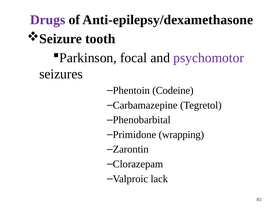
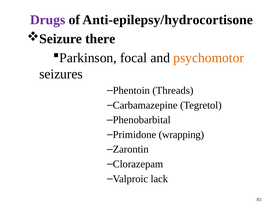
Anti-epilepsy/dexamethasone: Anti-epilepsy/dexamethasone -> Anti-epilepsy/hydrocortisone (168, 20)
tooth: tooth -> there (100, 39)
psychomotor colour: purple -> orange (209, 58)
Codeine: Codeine -> Threads (173, 90)
